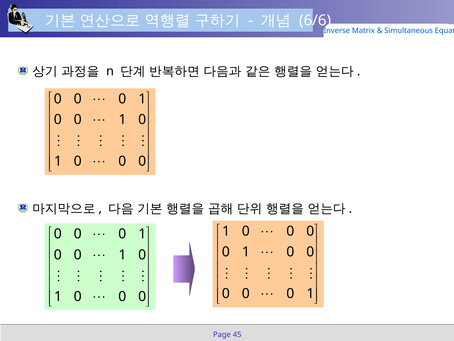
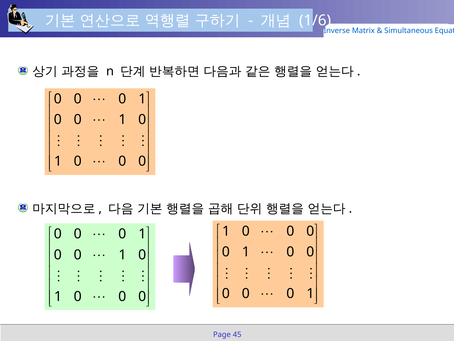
6/6: 6/6 -> 1/6 (315, 20)
